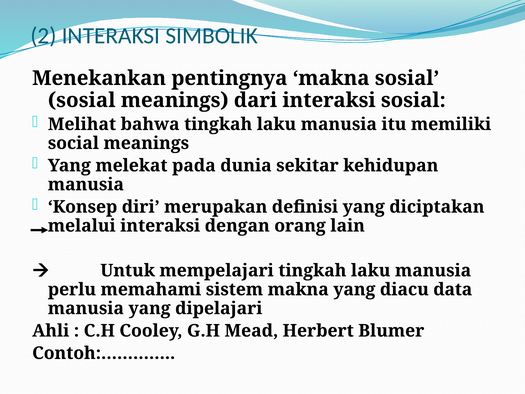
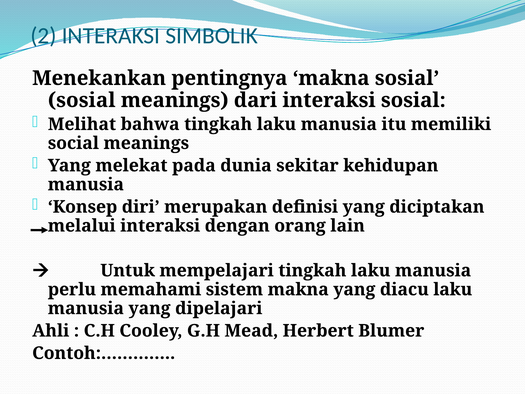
diacu data: data -> laku (453, 289)
